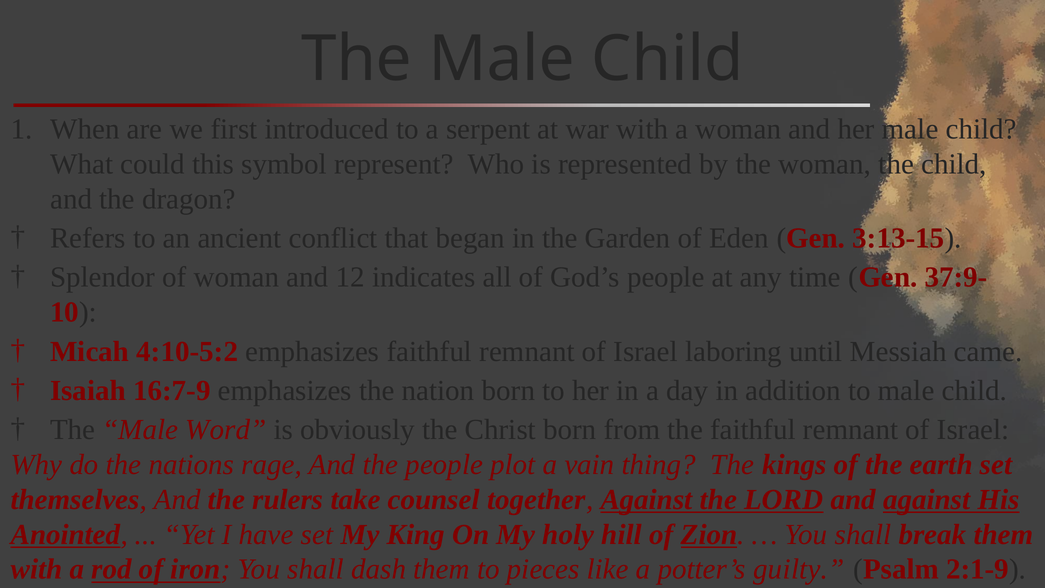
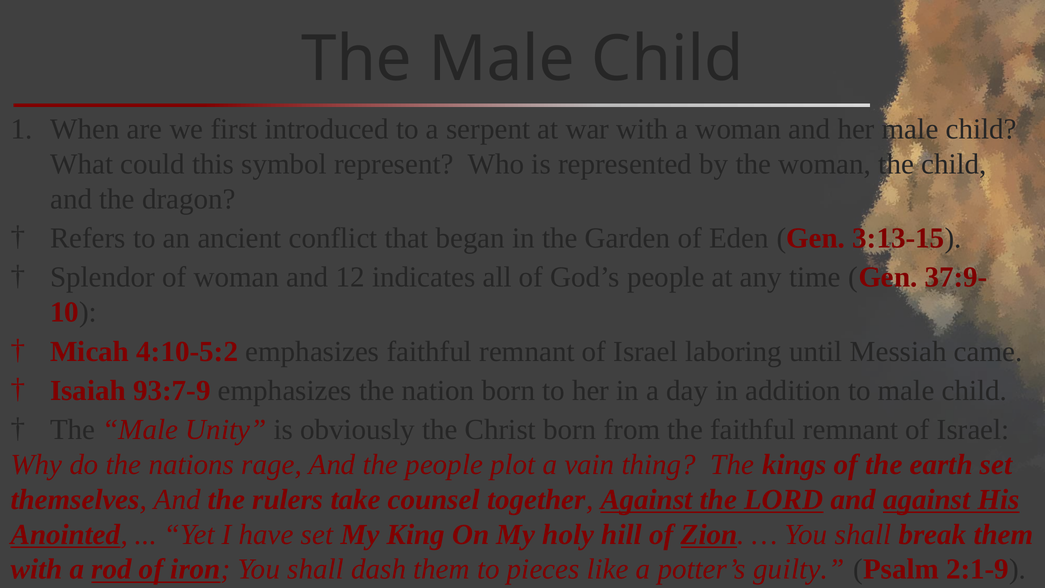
16:7-9: 16:7-9 -> 93:7-9 (172, 391)
Word: Word -> Unity (226, 430)
